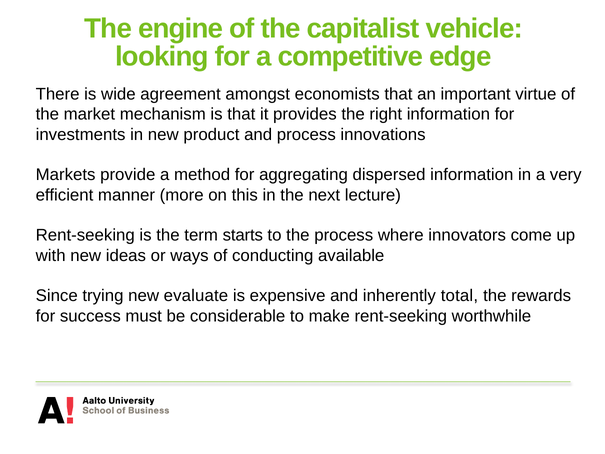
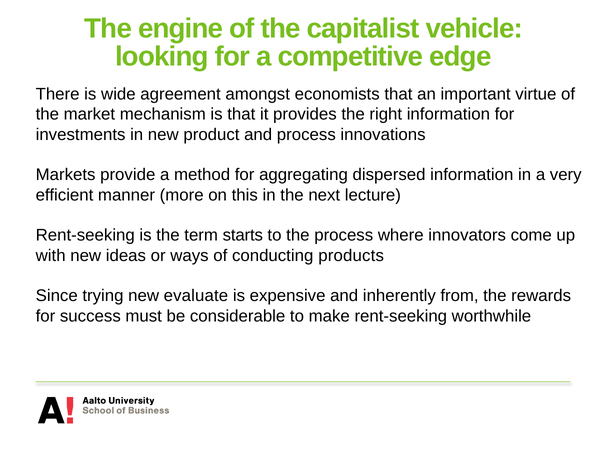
available: available -> products (351, 255)
total: total -> from (460, 296)
